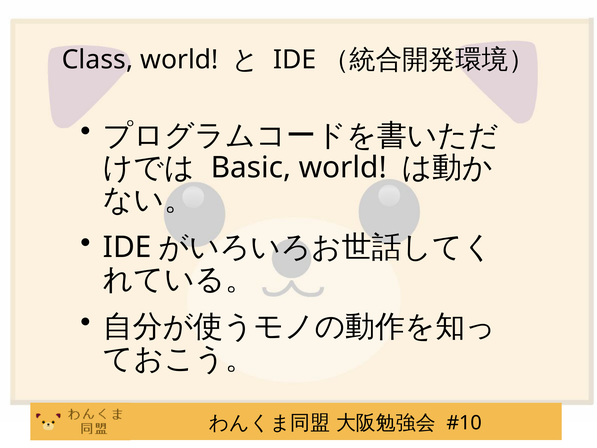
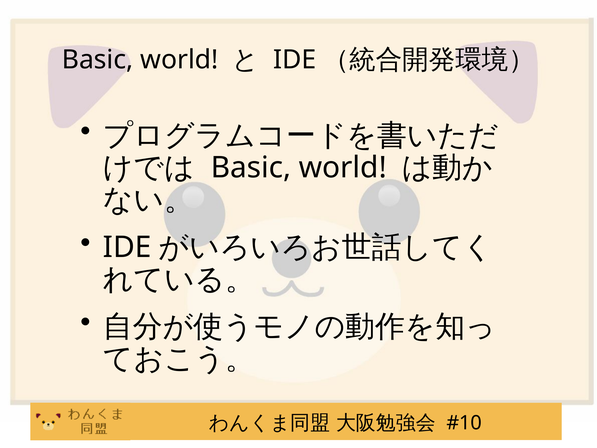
Class: Class -> Basic (98, 60)
